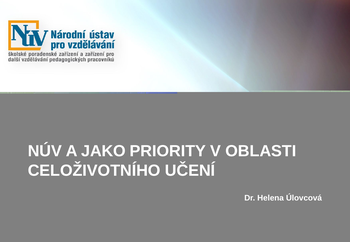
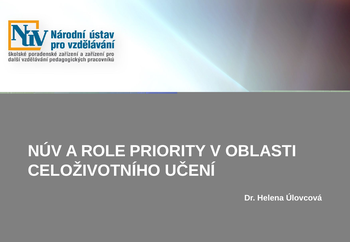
JAKO: JAKO -> ROLE (103, 151)
